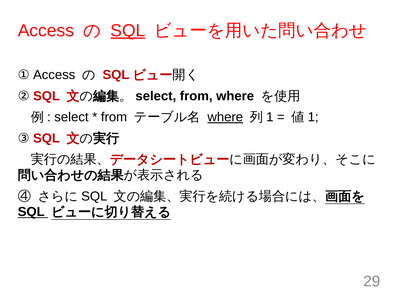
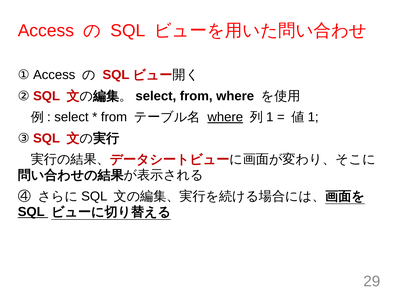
SQL underline: present -> none (128, 31)
